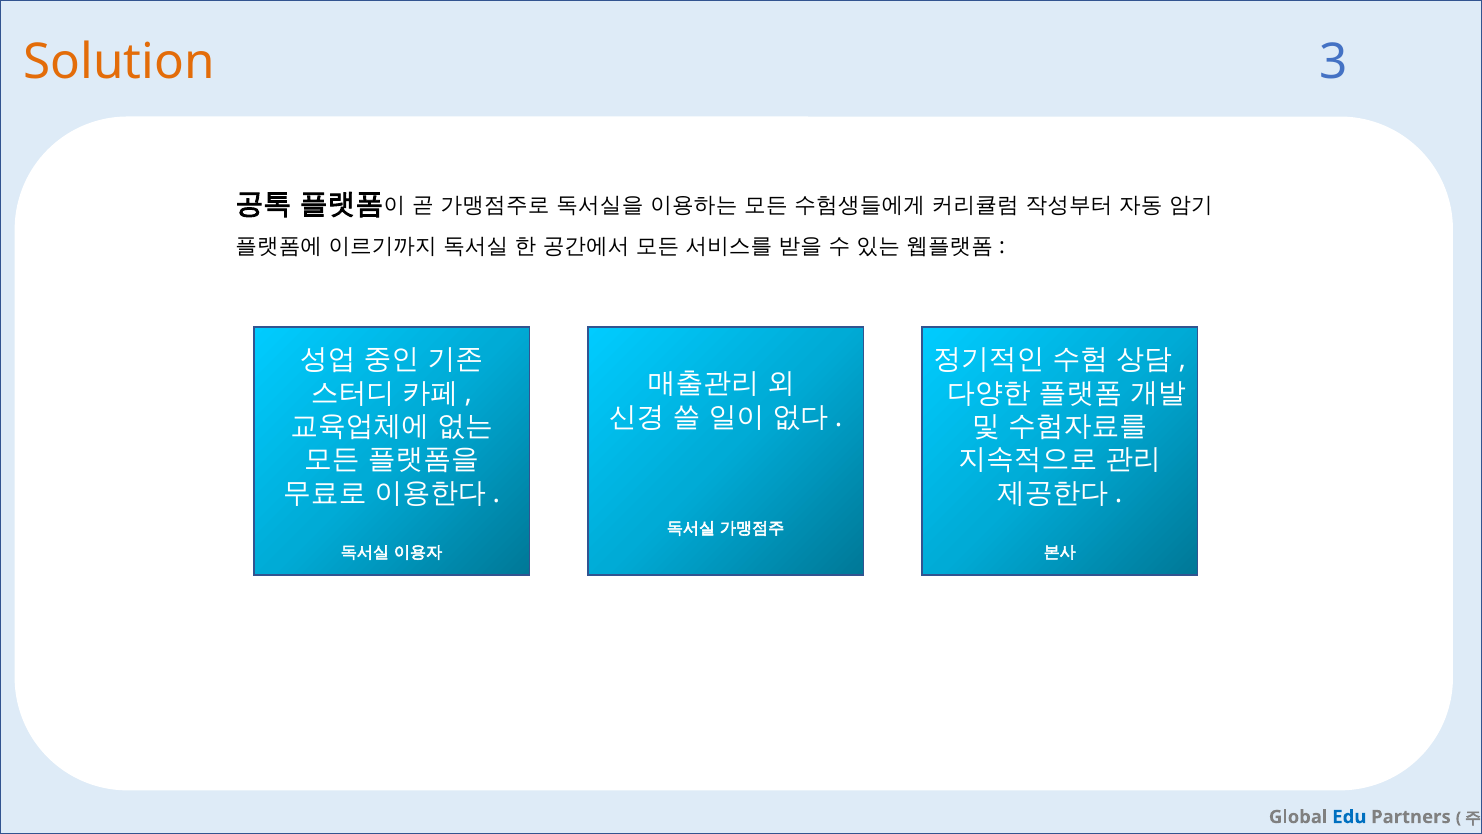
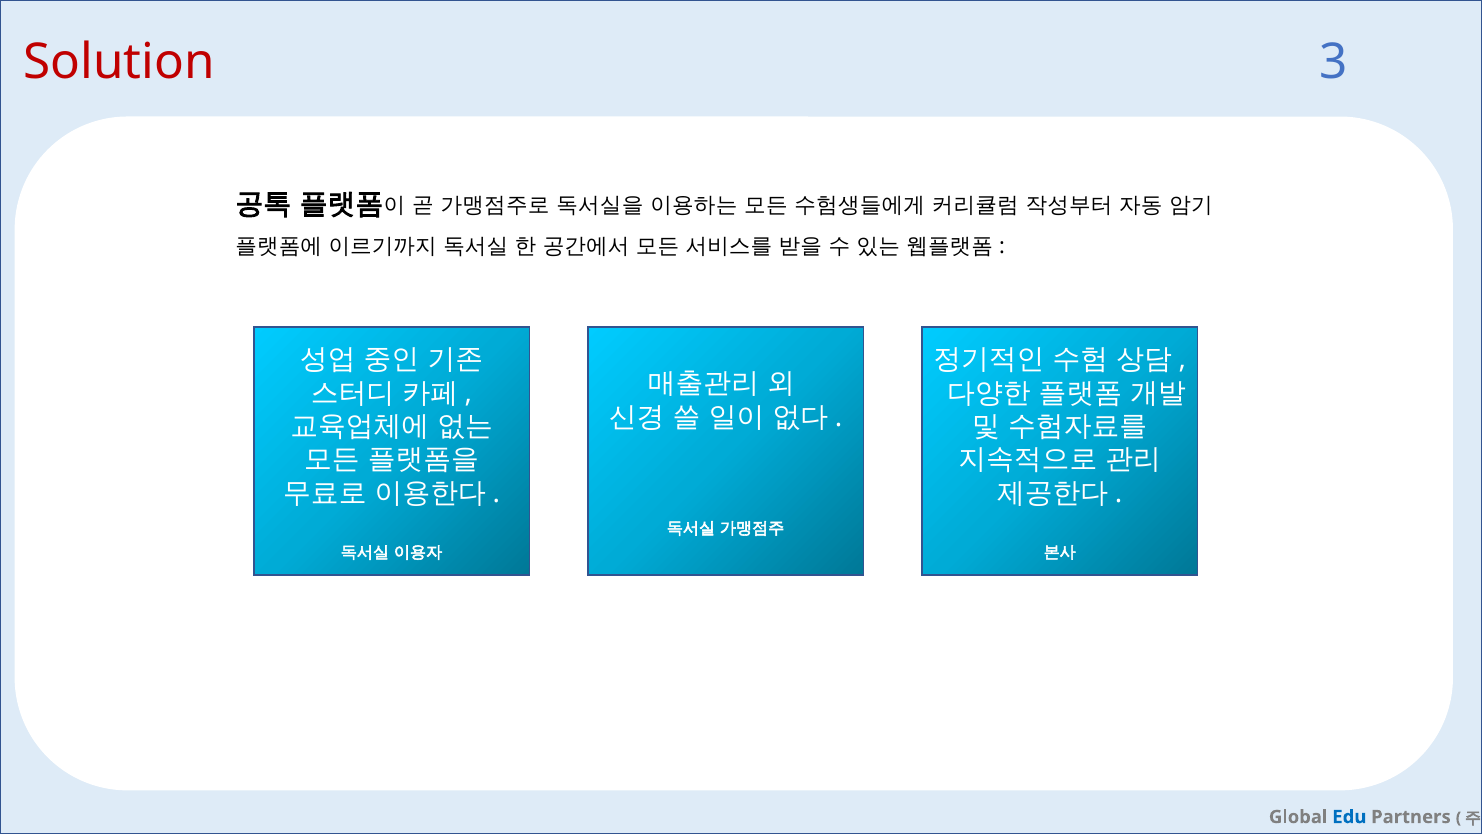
Solution colour: orange -> red (119, 63)
